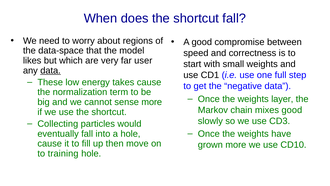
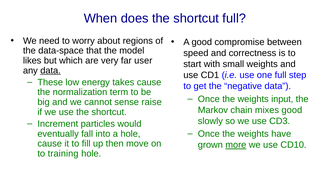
shortcut fall: fall -> full (234, 18)
layer: layer -> input (282, 99)
sense more: more -> raise (152, 102)
Collecting: Collecting -> Increment (58, 124)
more underline: none -> present (236, 145)
